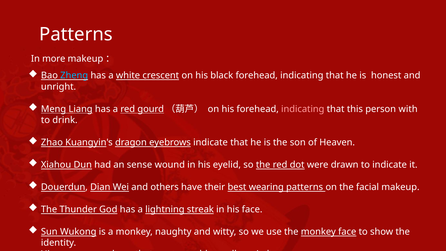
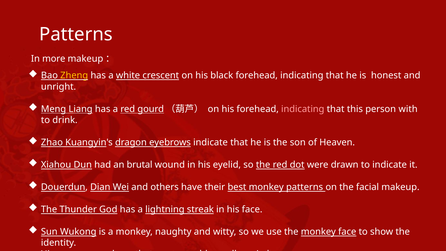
Zheng colour: light blue -> yellow (74, 75)
sense: sense -> brutal (140, 165)
best wearing: wearing -> monkey (266, 187)
